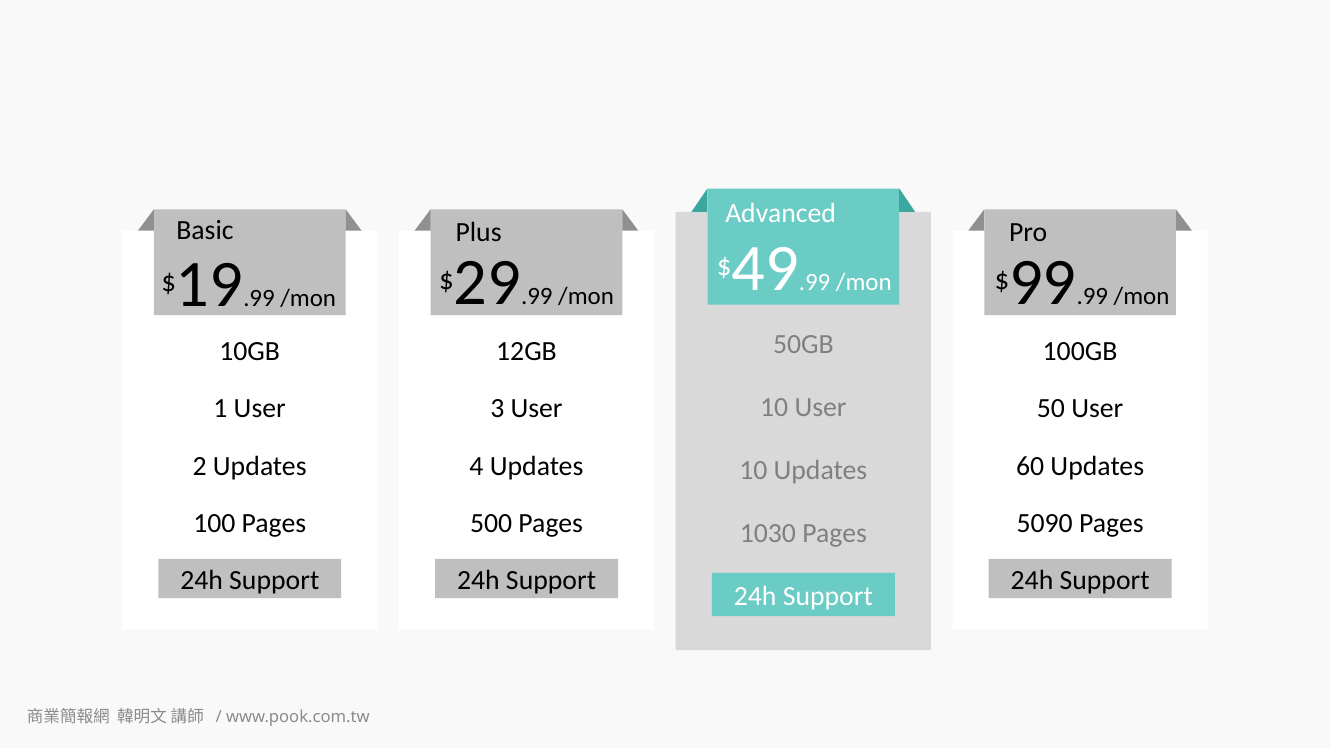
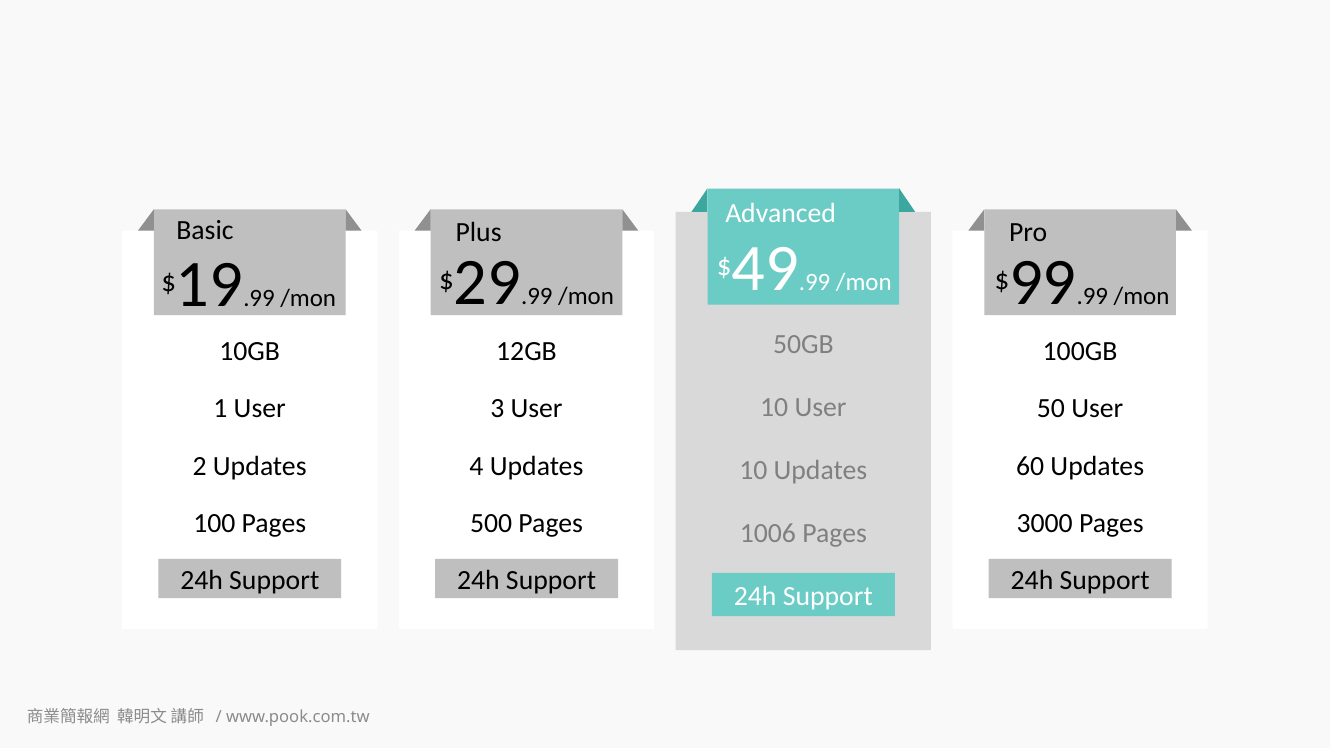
5090: 5090 -> 3000 (1045, 523)
1030: 1030 -> 1006 (768, 534)
